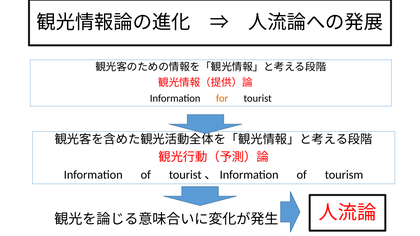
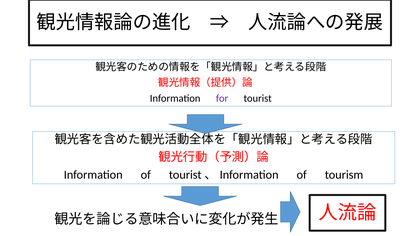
for colour: orange -> purple (222, 99)
